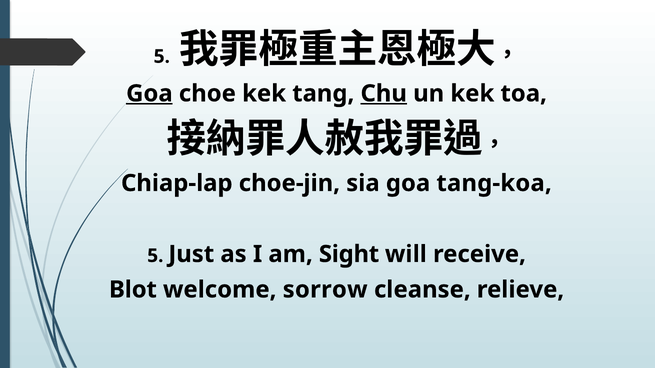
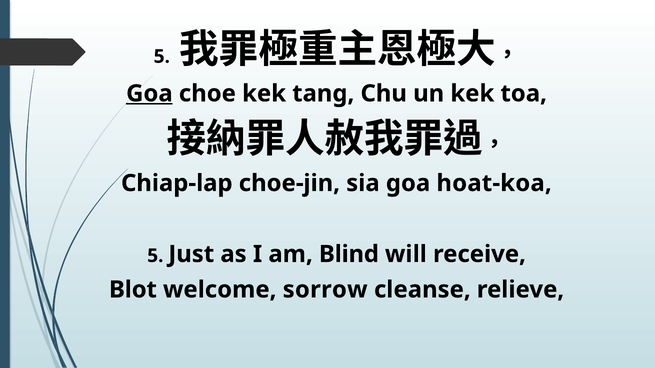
Chu underline: present -> none (384, 94)
tang-koa: tang-koa -> hoat-koa (494, 183)
Sight: Sight -> Blind (349, 254)
